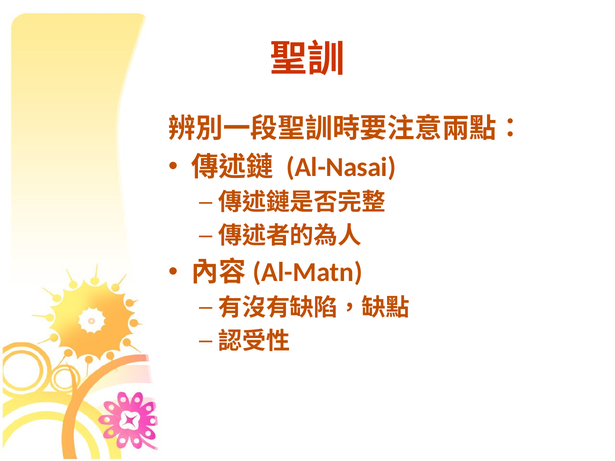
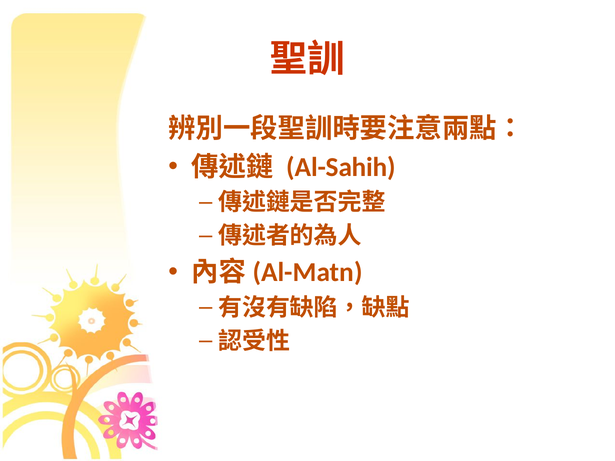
Al-Nasai: Al-Nasai -> Al-Sahih (341, 167)
